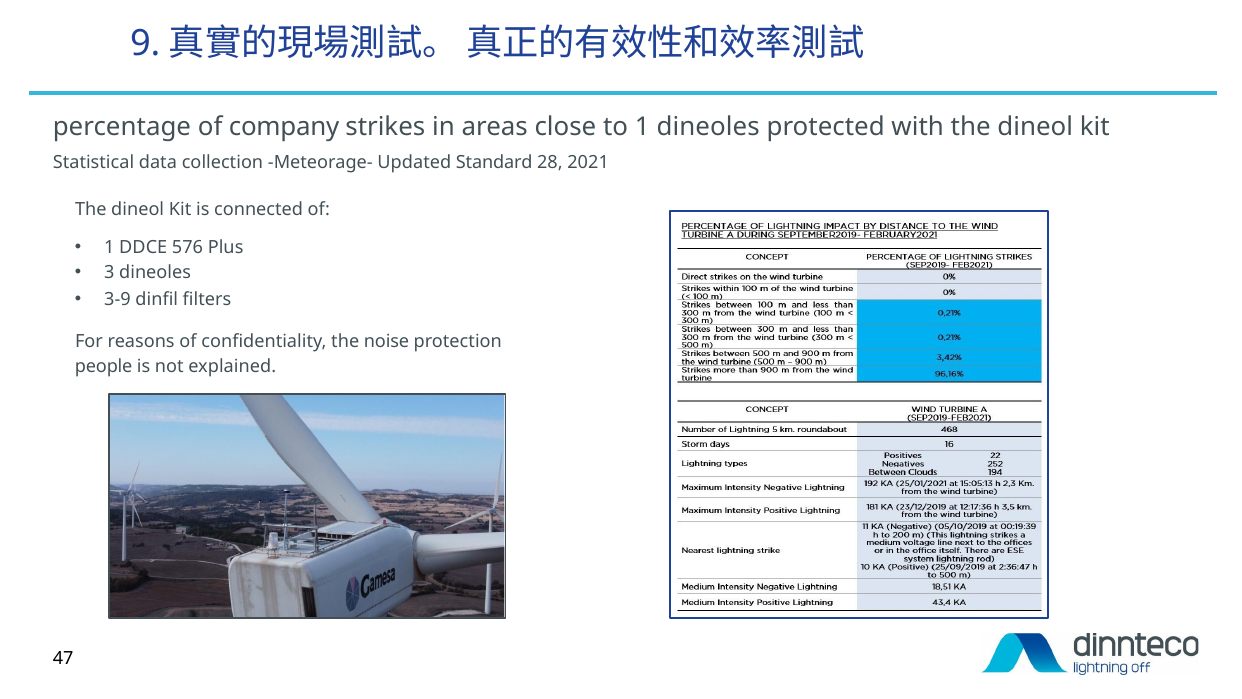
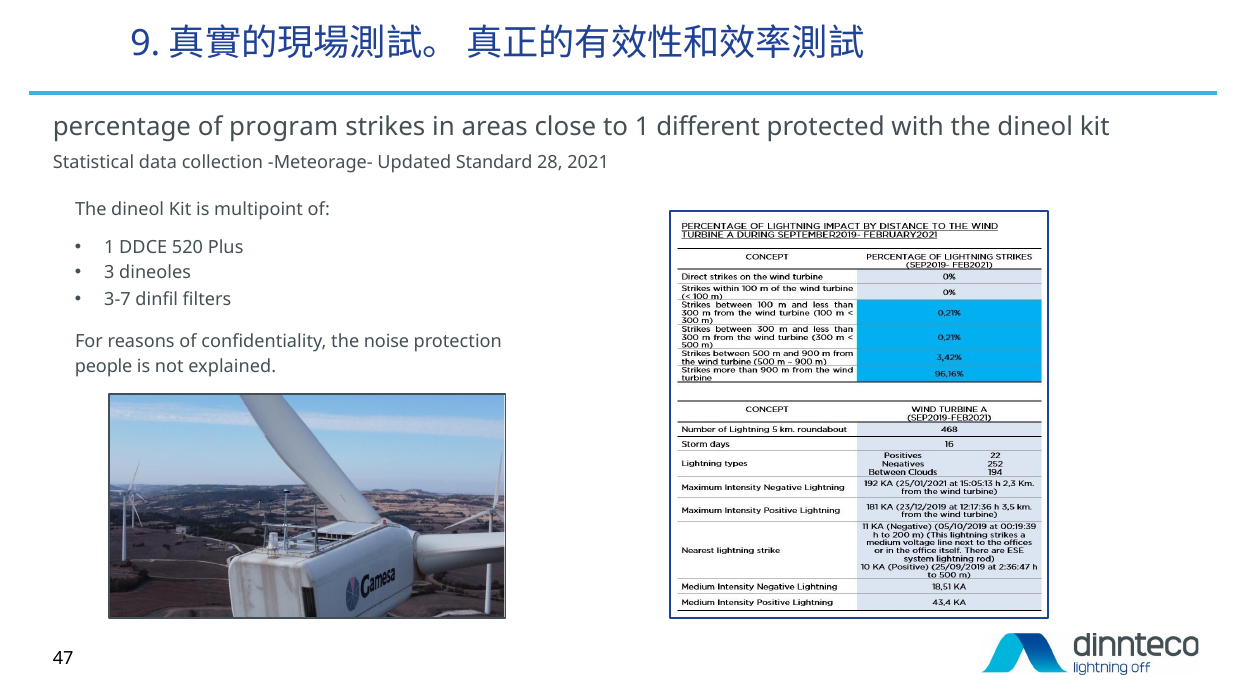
company: company -> program (284, 126)
1 dineoles: dineoles -> different (708, 126)
connected: connected -> multipoint (259, 209)
576: 576 -> 520 (188, 247)
3-9: 3-9 -> 3-7 (117, 299)
